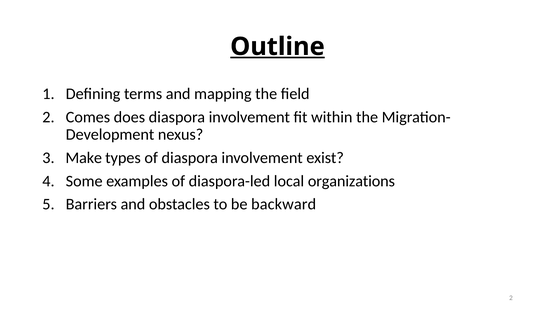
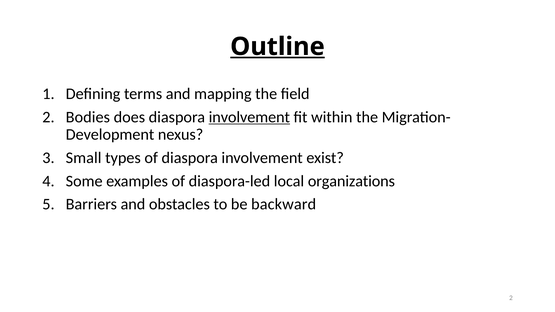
Comes: Comes -> Bodies (88, 117)
involvement underline: none -> present (249, 117)
Make: Make -> Small (84, 158)
